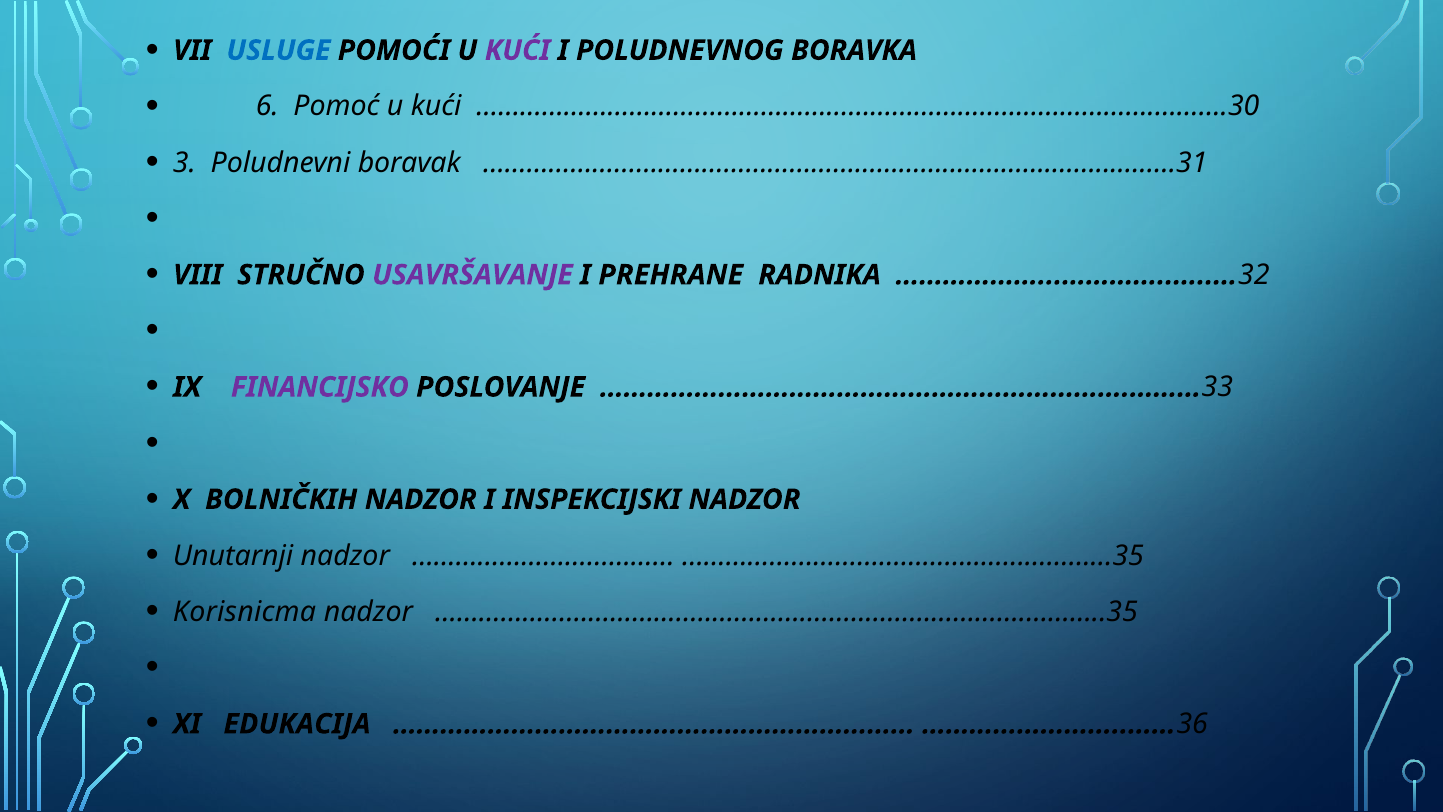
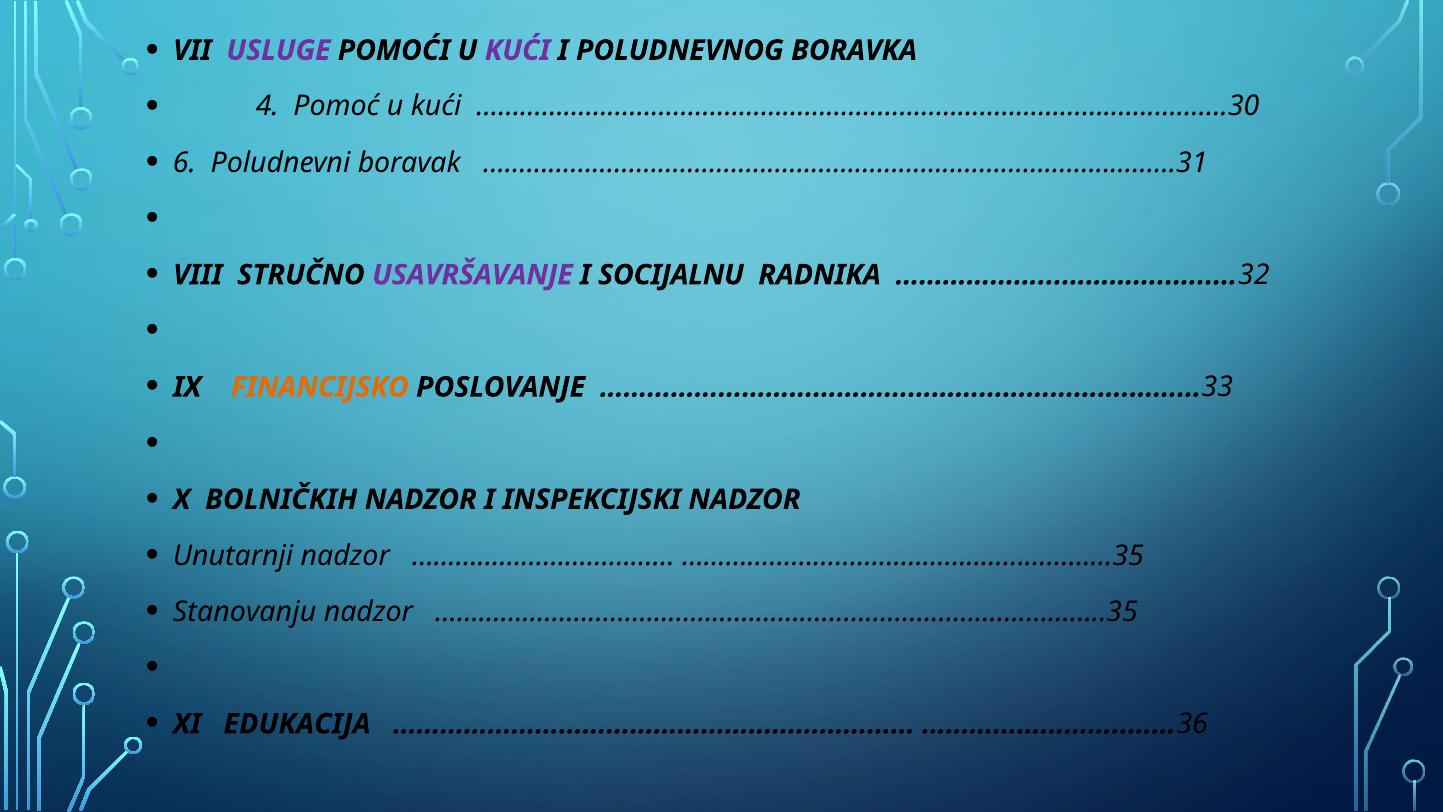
USLUGE colour: blue -> purple (278, 50)
6: 6 -> 4 (267, 106)
3: 3 -> 6 (184, 163)
PREHRANE: PREHRANE -> SOCIJALNU (671, 275)
FINANCIJSKO colour: purple -> orange (320, 387)
Korisnicma: Korisnicma -> Stanovanju (245, 612)
